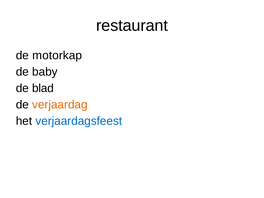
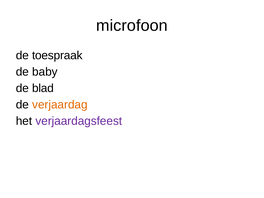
restaurant: restaurant -> microfoon (132, 26)
motorkap: motorkap -> toespraak (57, 55)
verjaardagsfeest colour: blue -> purple (79, 121)
